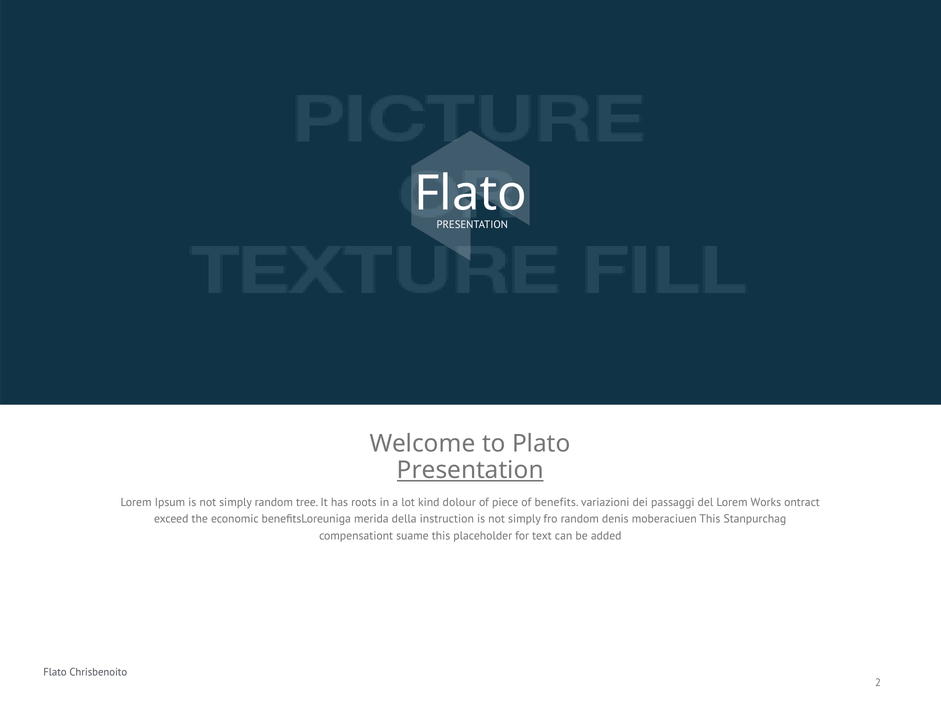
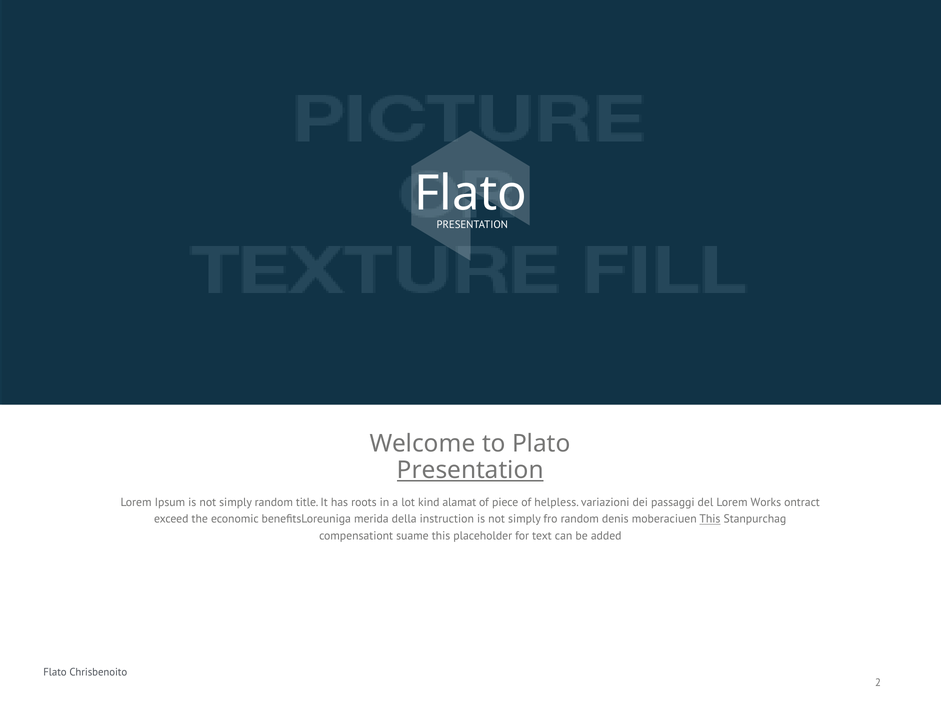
tree: tree -> title (307, 502)
dolour: dolour -> alamat (459, 502)
benefits: benefits -> helpless (557, 502)
This underline: none -> present (710, 519)
